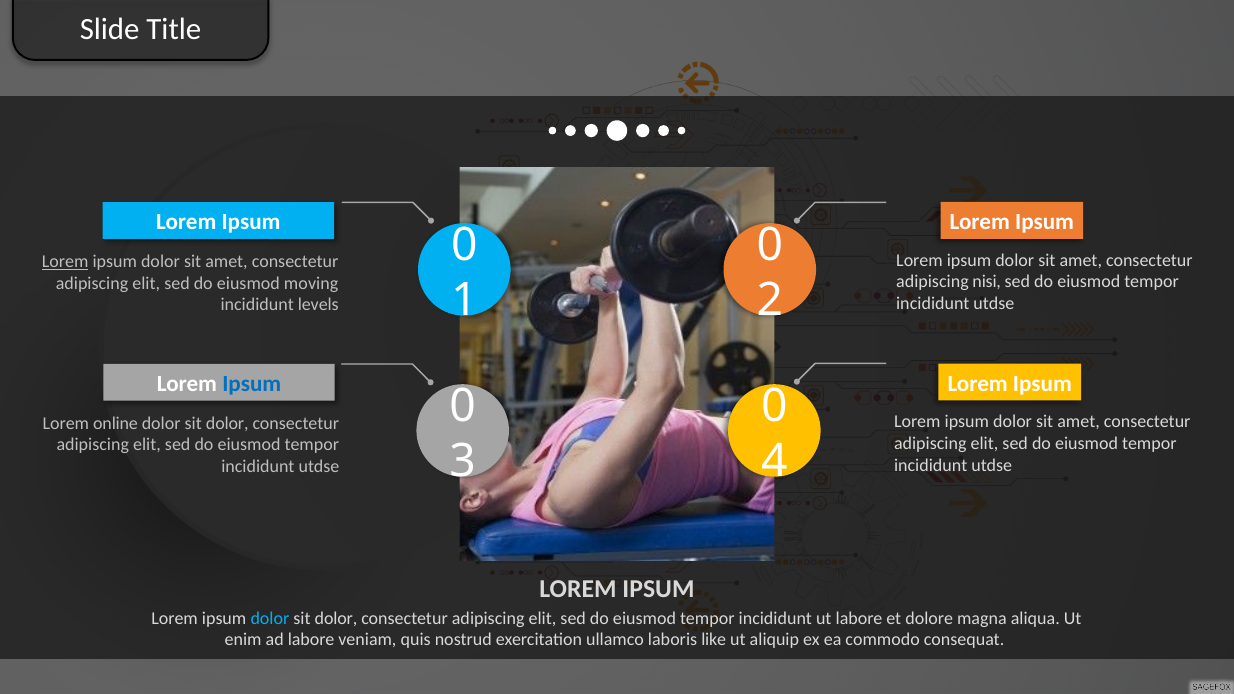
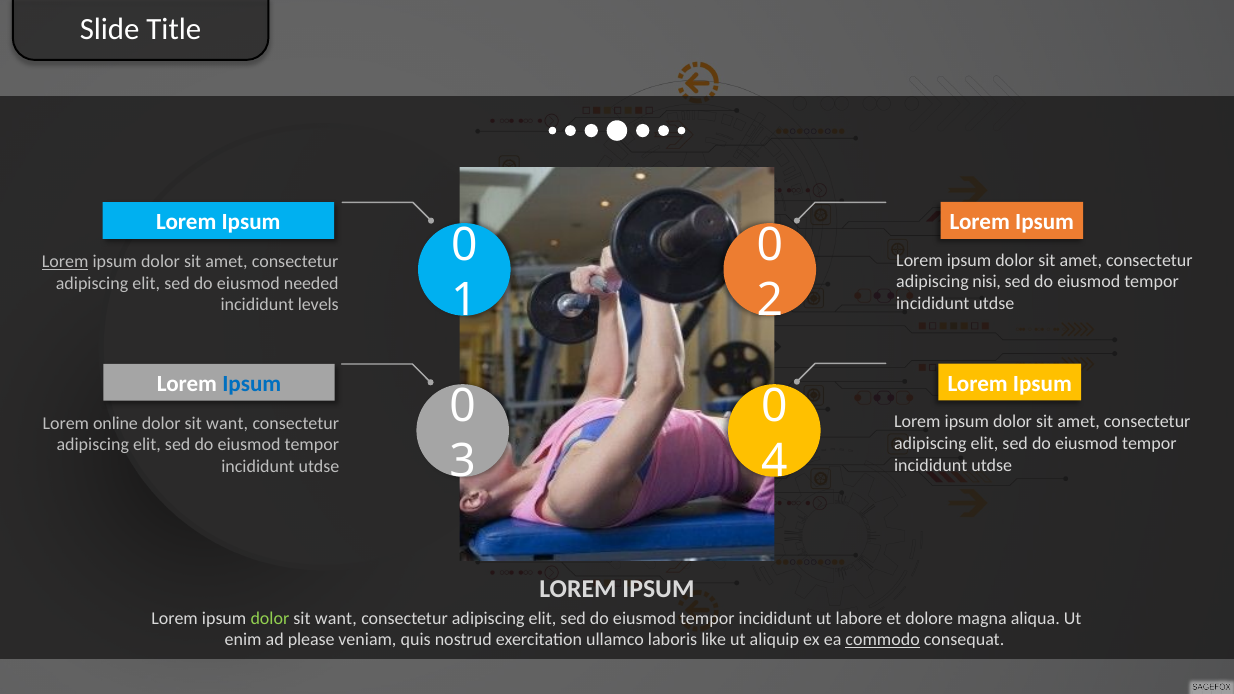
moving: moving -> needed (311, 283)
dolor: dolor -> want (227, 423)
dolor colour: light blue -> light green (270, 618)
dolor: dolor -> want (336, 618)
ad labore: labore -> please (311, 640)
commodo underline: none -> present (883, 640)
